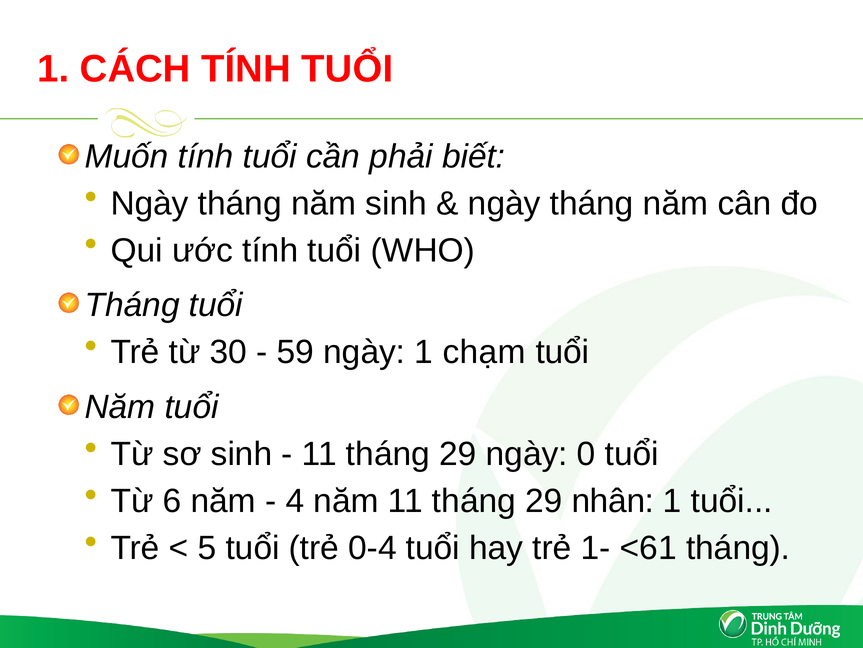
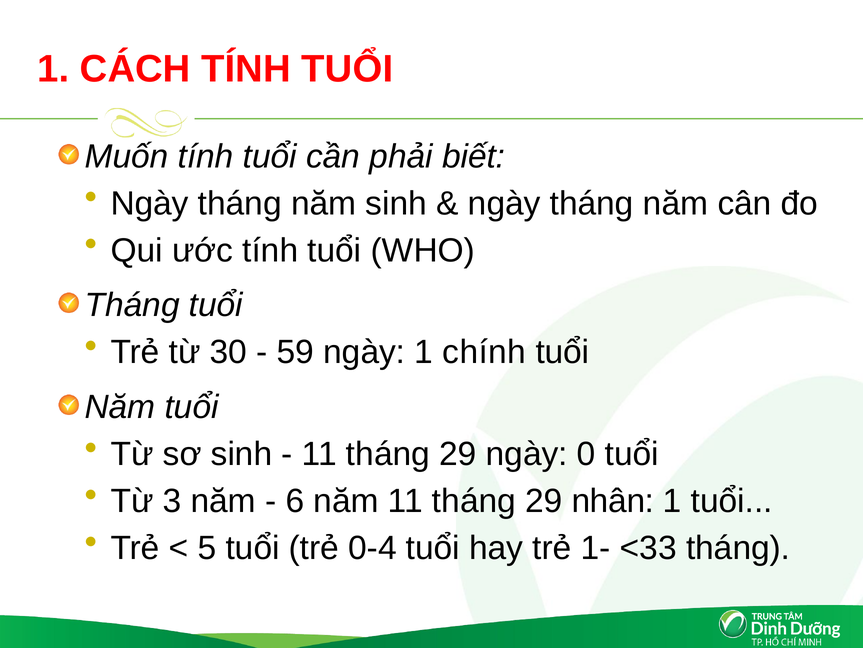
chạm: chạm -> chính (484, 352)
6: 6 -> 3 (172, 501)
4: 4 -> 6 (295, 501)
<61: <61 -> <33 (648, 548)
